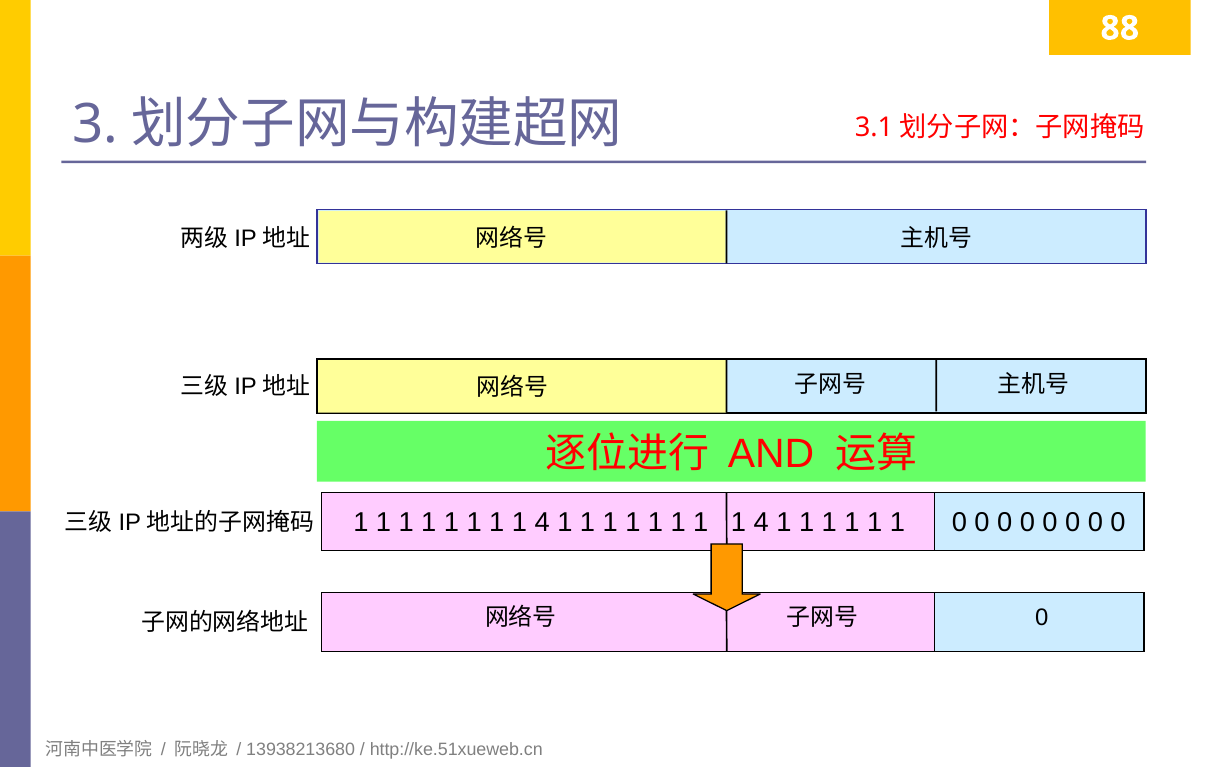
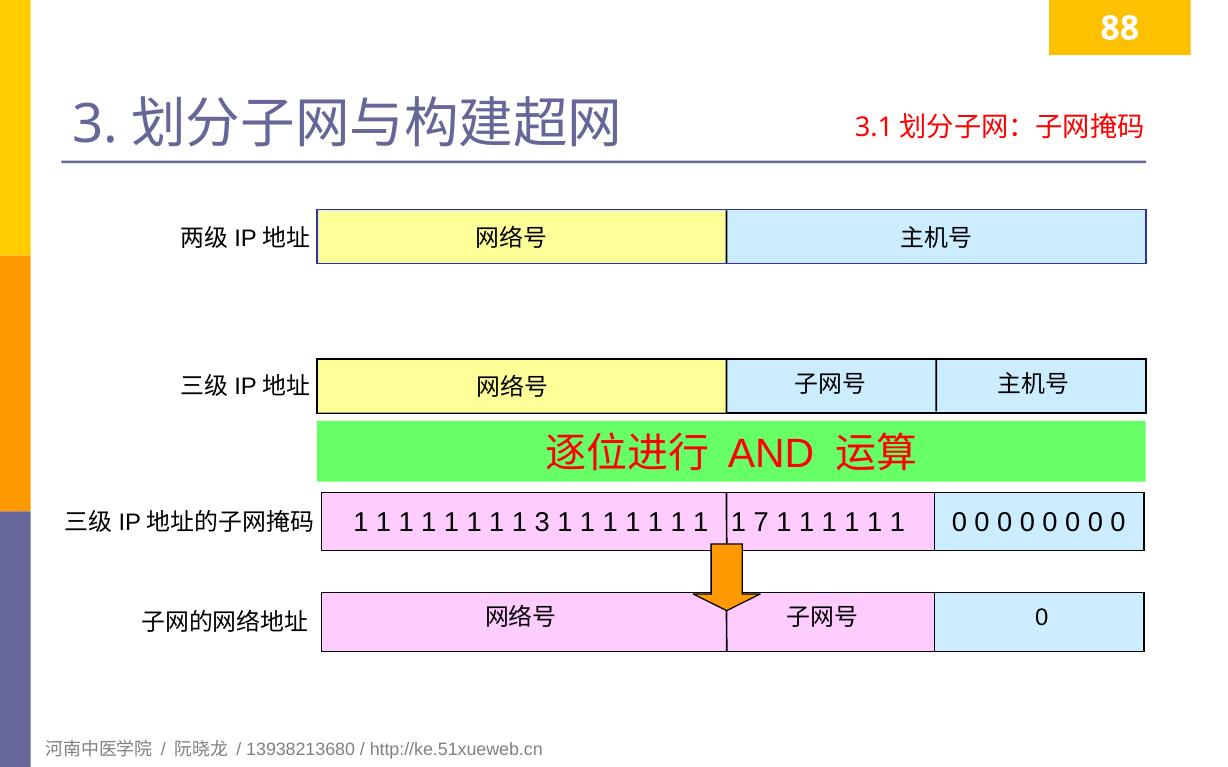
4: 4 -> 3 (542, 523)
4: 4 -> 7 (761, 523)
